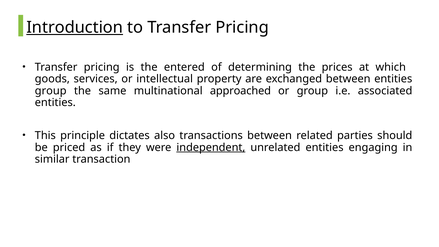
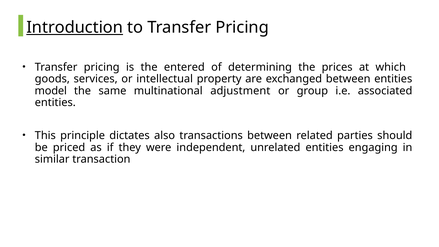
group: group -> model (51, 91)
approached: approached -> adjustment (240, 91)
independent underline: present -> none (211, 147)
